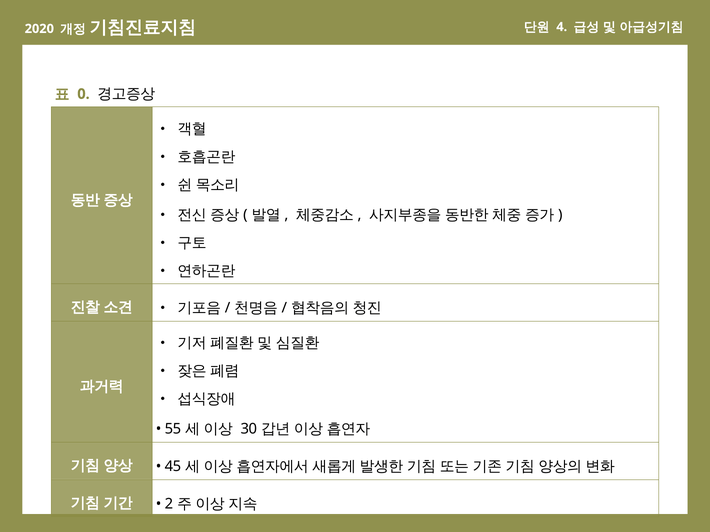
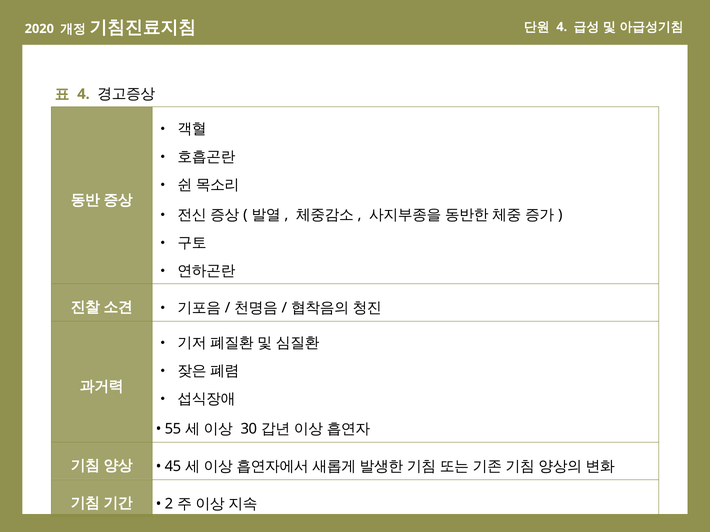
0: 0 -> 4 (83, 94)
